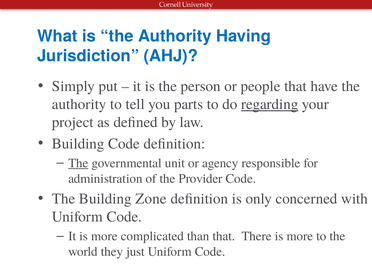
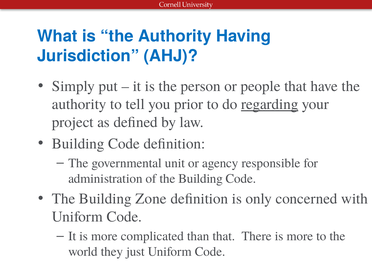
parts: parts -> prior (189, 104)
The underline: present -> none (78, 163)
of the Provider: Provider -> Building (201, 179)
